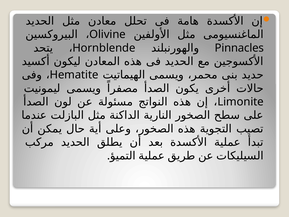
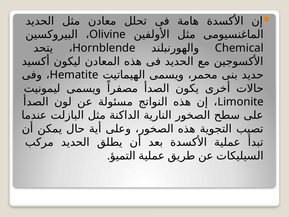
Pinnacles: Pinnacles -> Chemical (239, 48)
